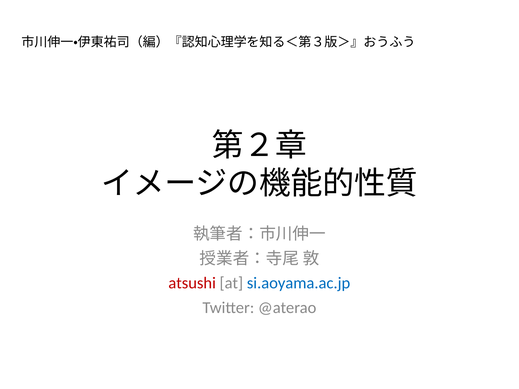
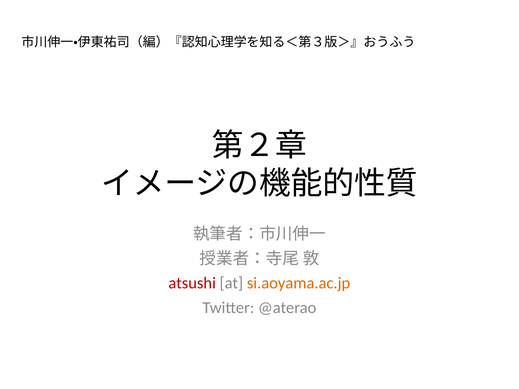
si.aoyama.ac.jp colour: blue -> orange (299, 283)
